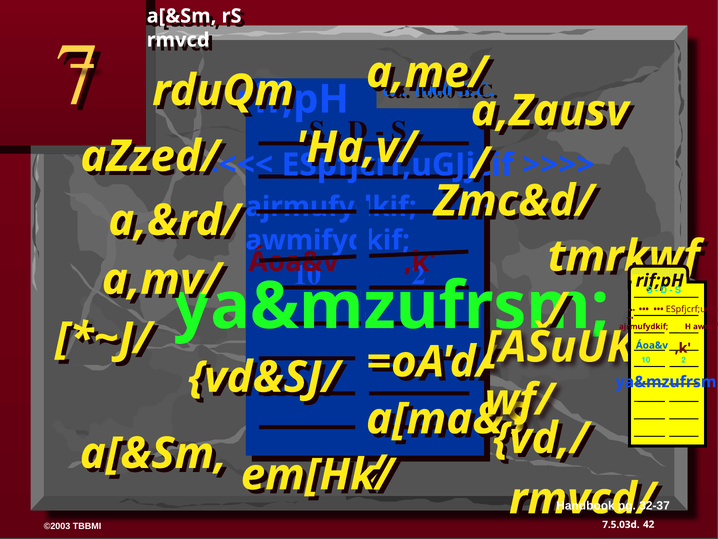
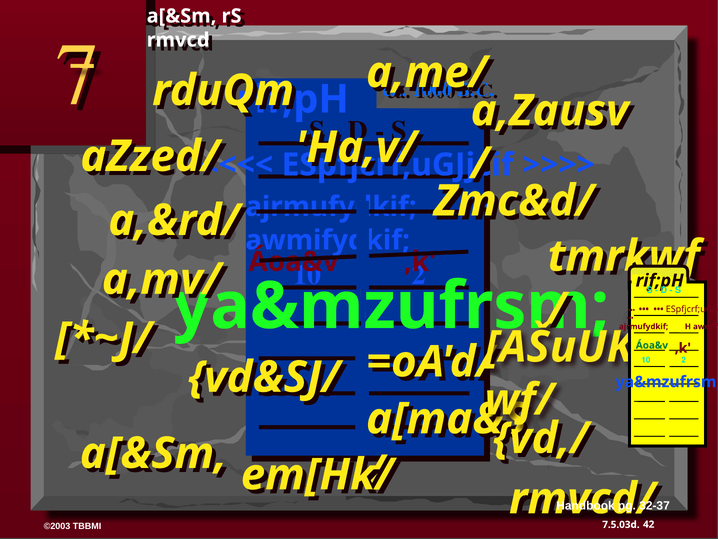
Áoa&v colour: blue -> green (652, 345)
